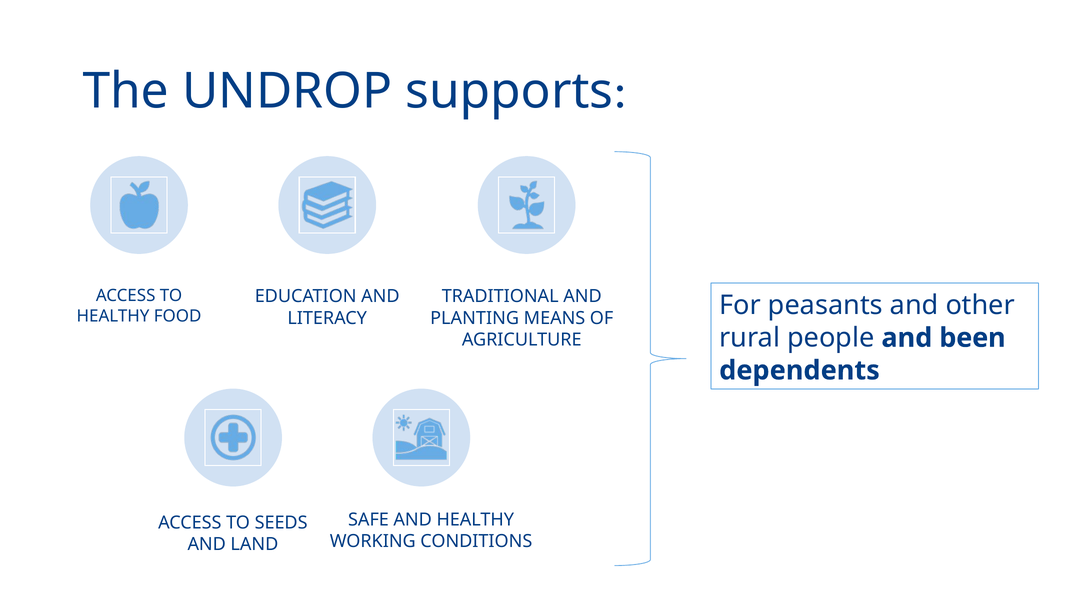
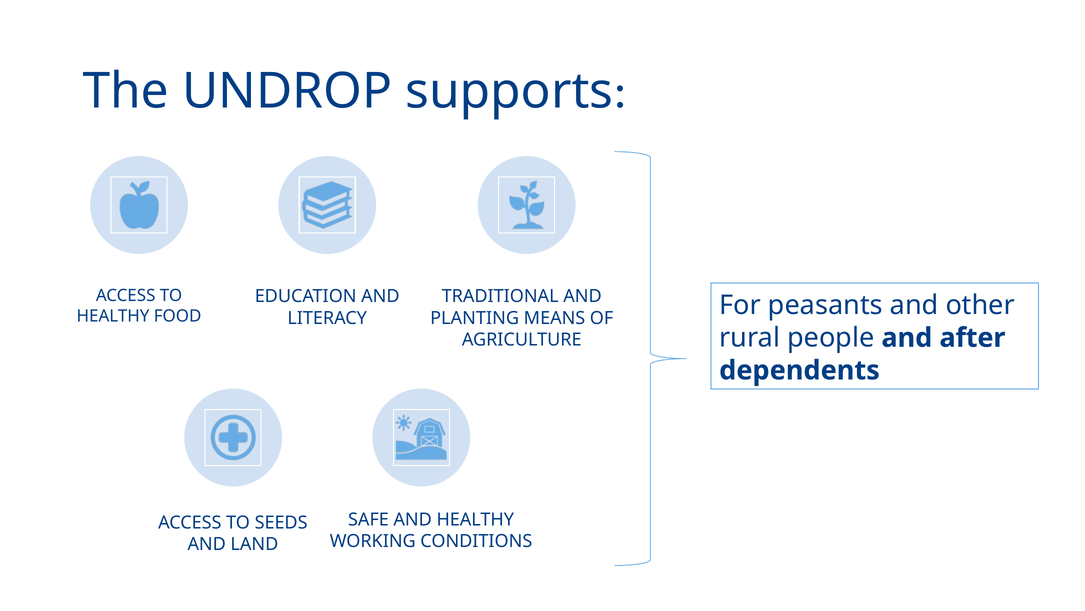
been: been -> after (972, 337)
